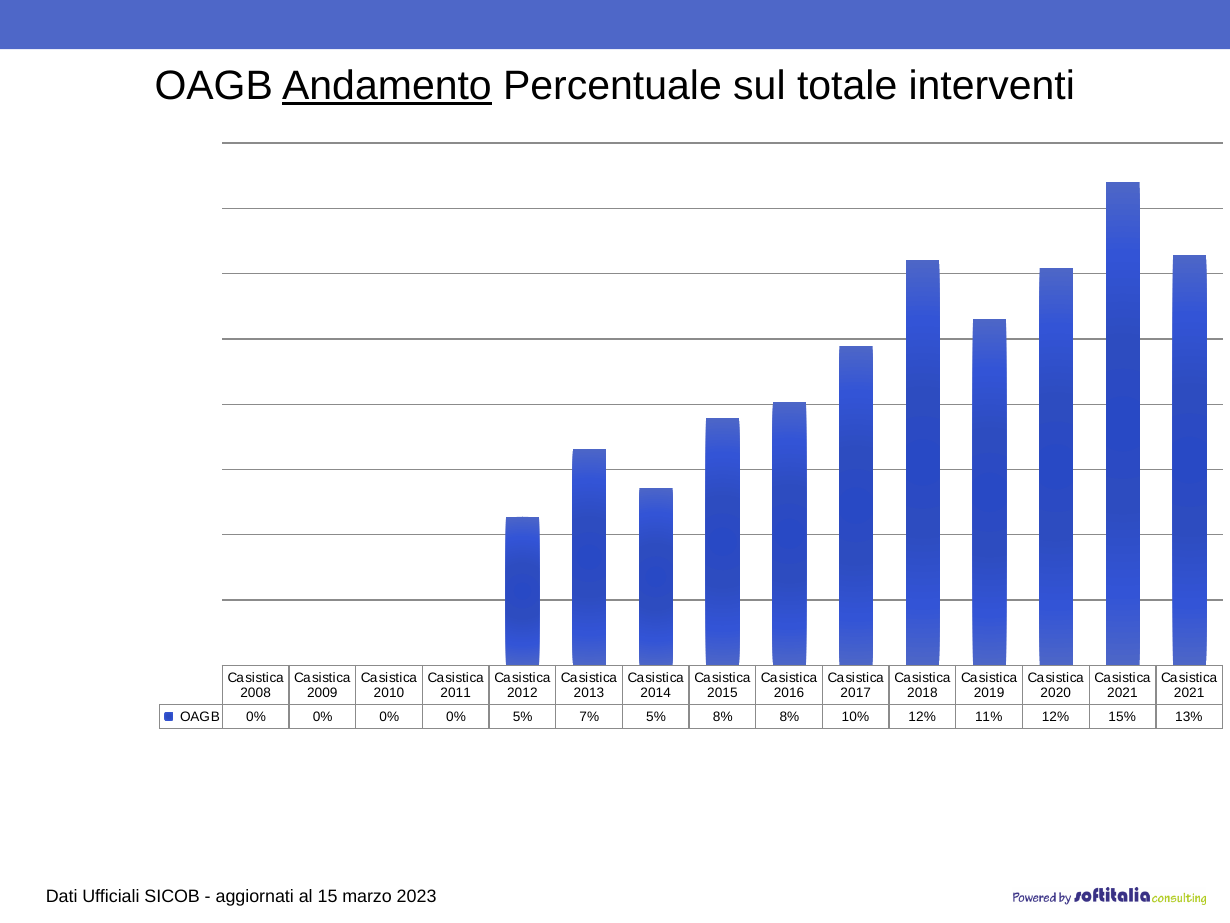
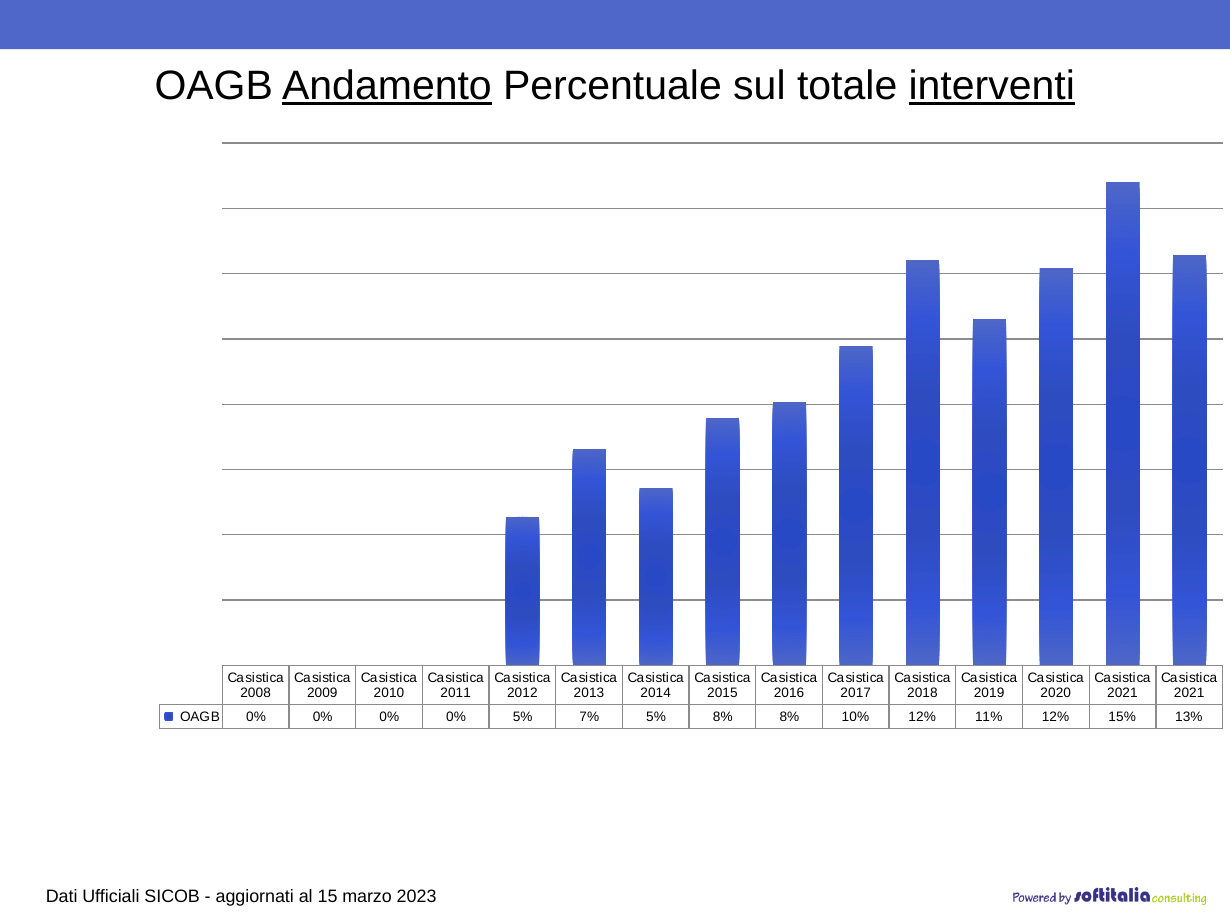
interventi underline: none -> present (992, 86)
